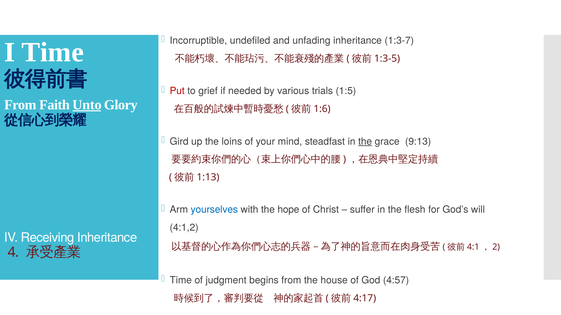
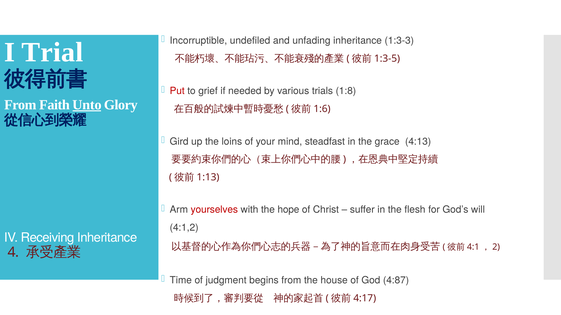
1:3-7: 1:3-7 -> 1:3-3 (399, 41)
I Time: Time -> Trial (52, 52)
1:5: 1:5 -> 1:8 (346, 91)
the underline: present -> none (365, 142)
9:13: 9:13 -> 4:13 (418, 142)
yourselves colour: blue -> red (214, 210)
4:57: 4:57 -> 4:87 (396, 281)
